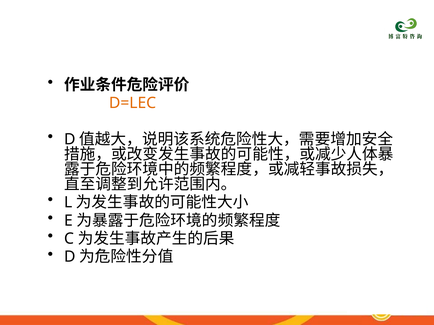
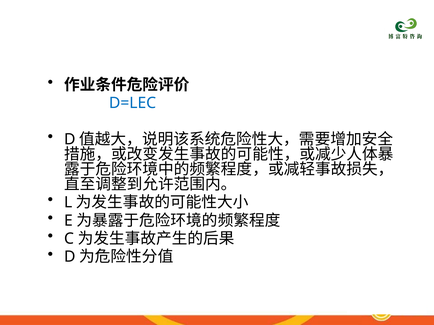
D=LEC colour: orange -> blue (133, 103)
